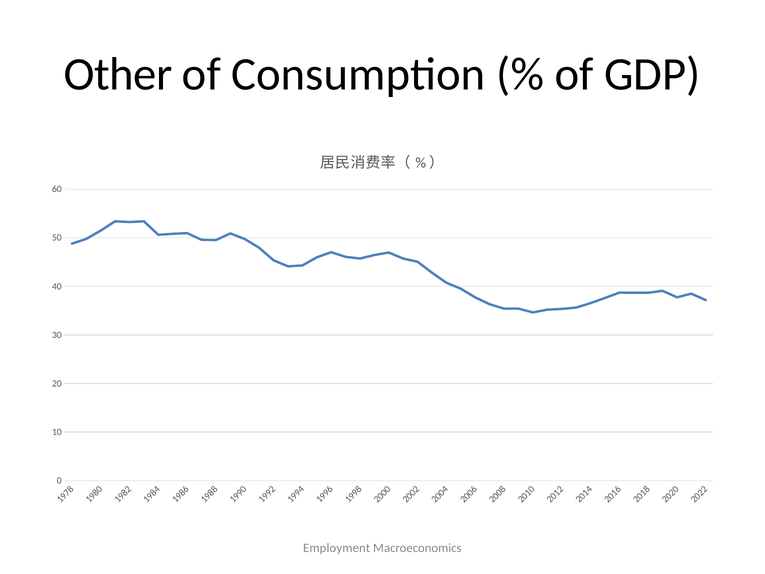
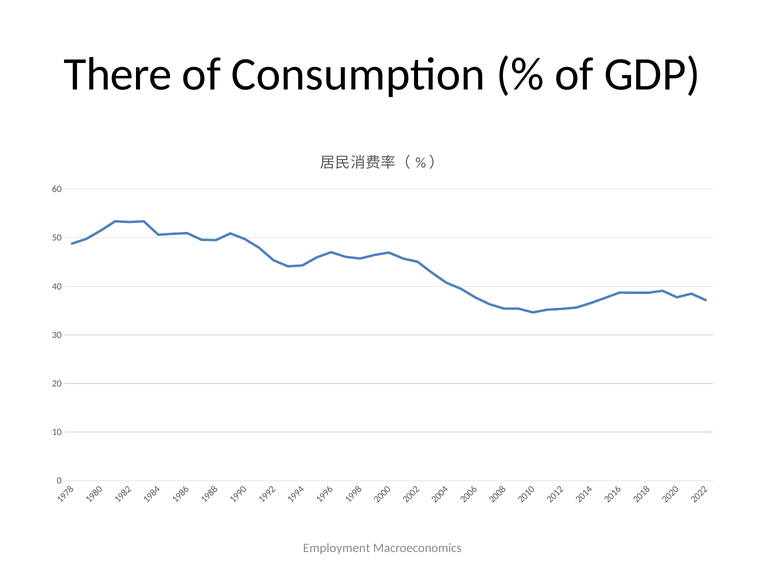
Other: Other -> There (118, 74)
